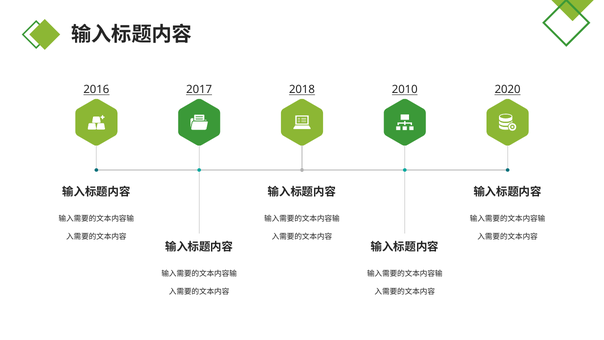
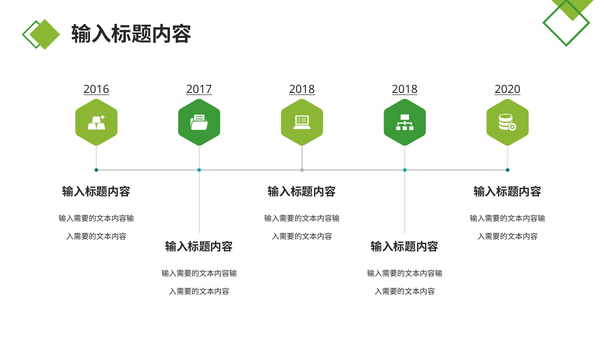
2018 2010: 2010 -> 2018 (405, 89)
